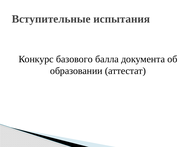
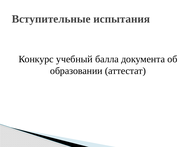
базового: базового -> учебный (74, 59)
